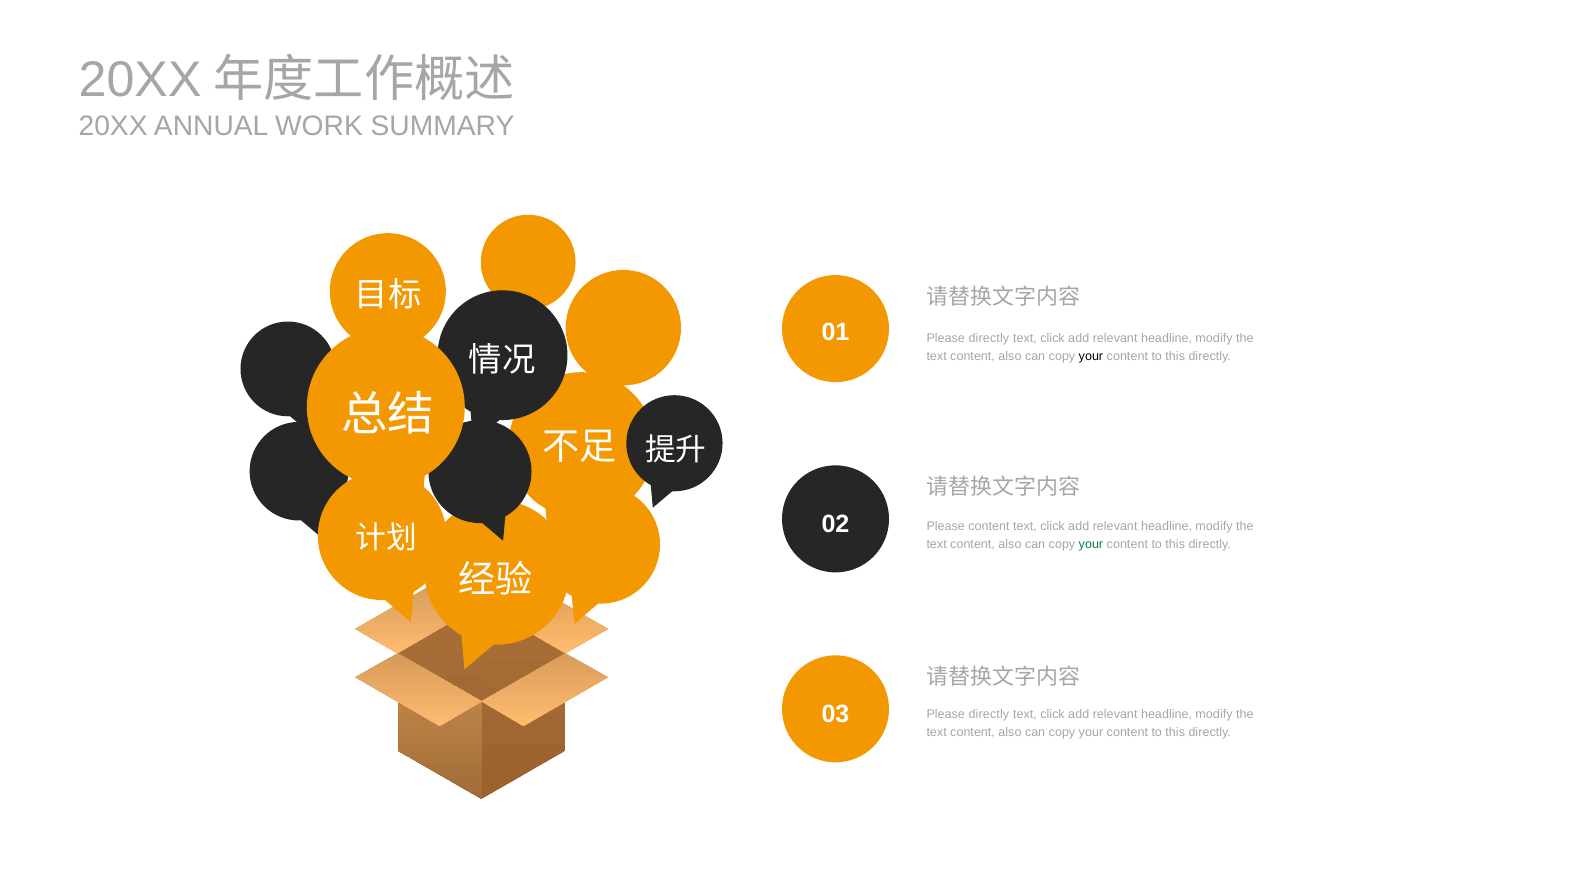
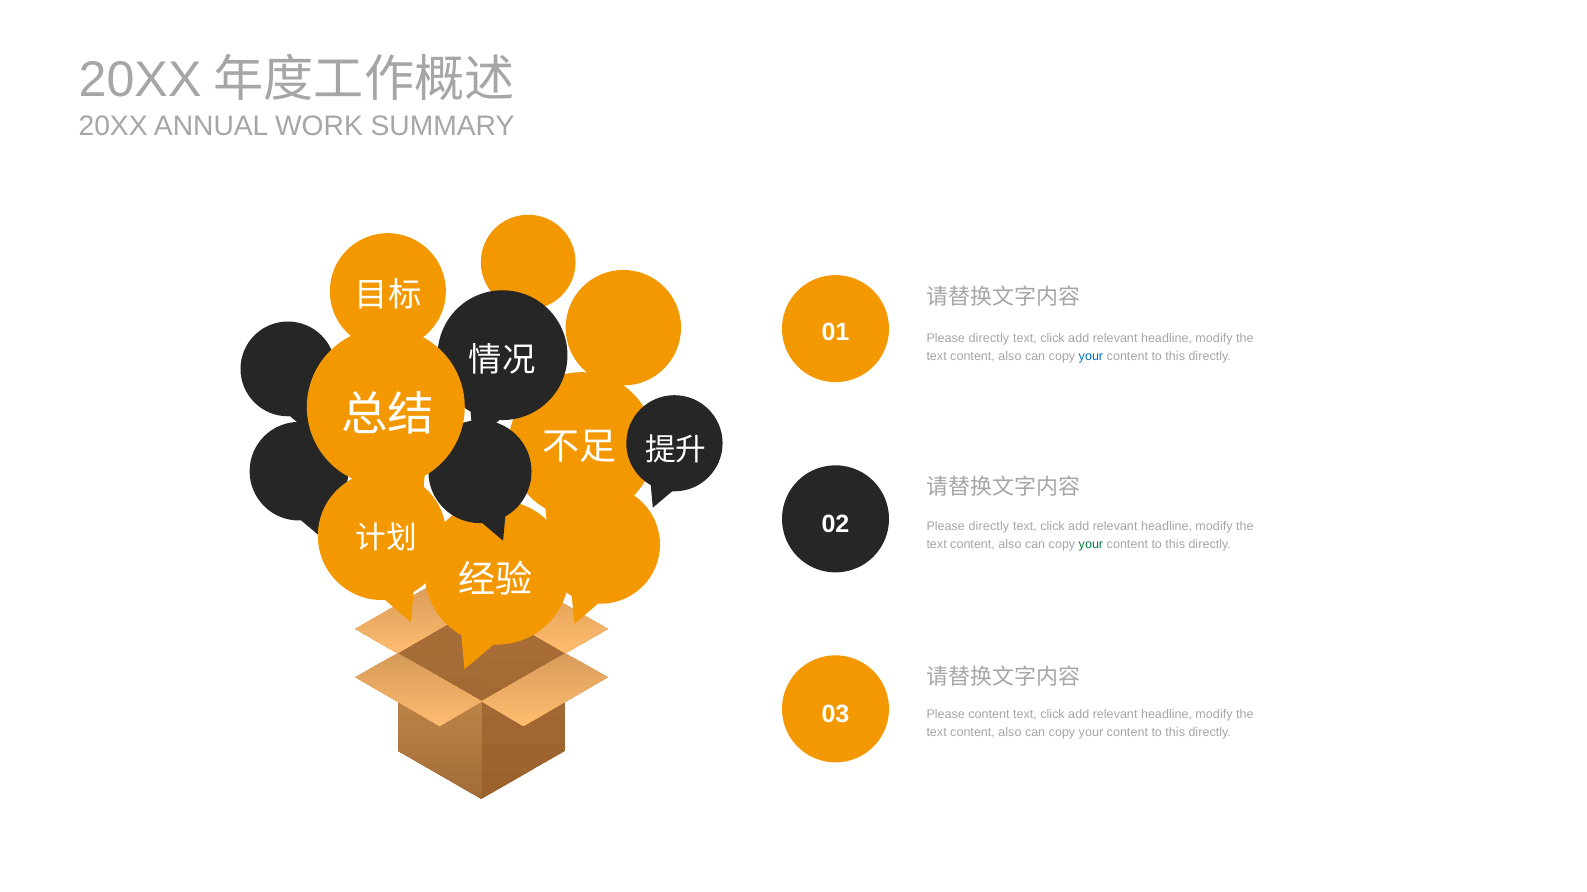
your colour: black -> blue (1091, 357)
content: content -> directly (989, 527)
directly: directly -> content (989, 715)
